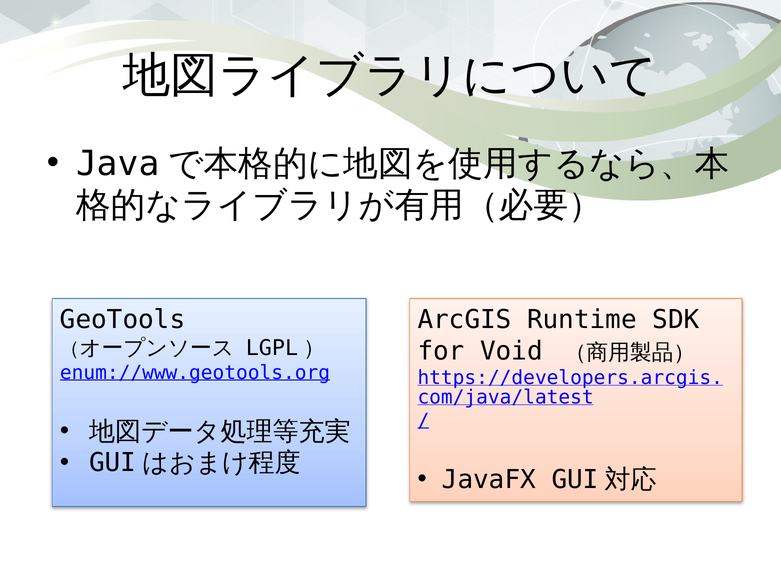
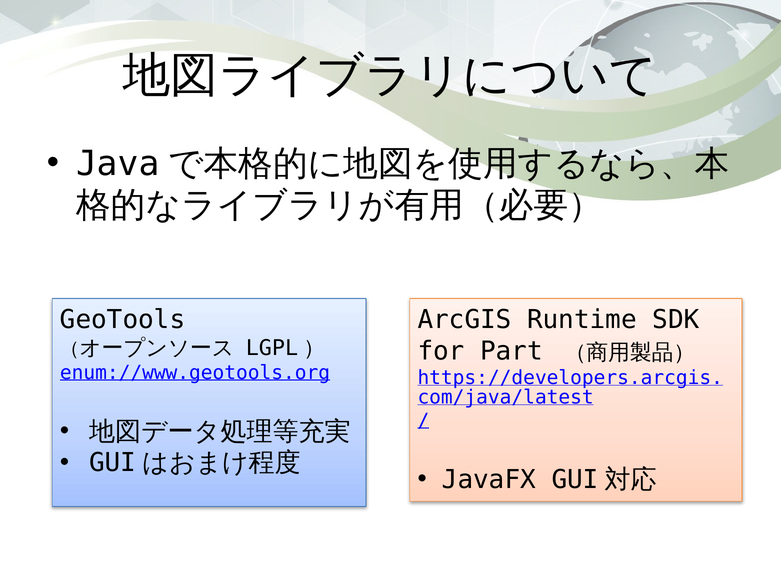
Void: Void -> Part (511, 352)
